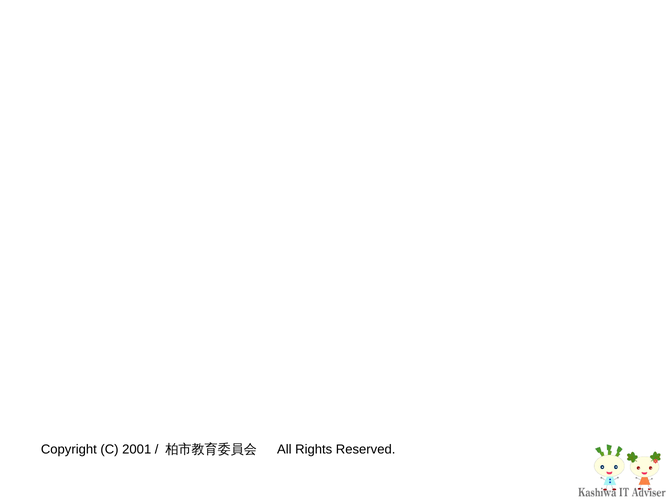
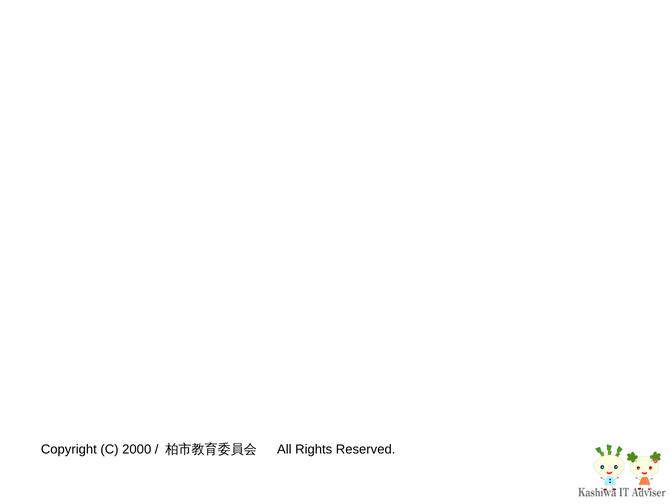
2001: 2001 -> 2000 (137, 449)
